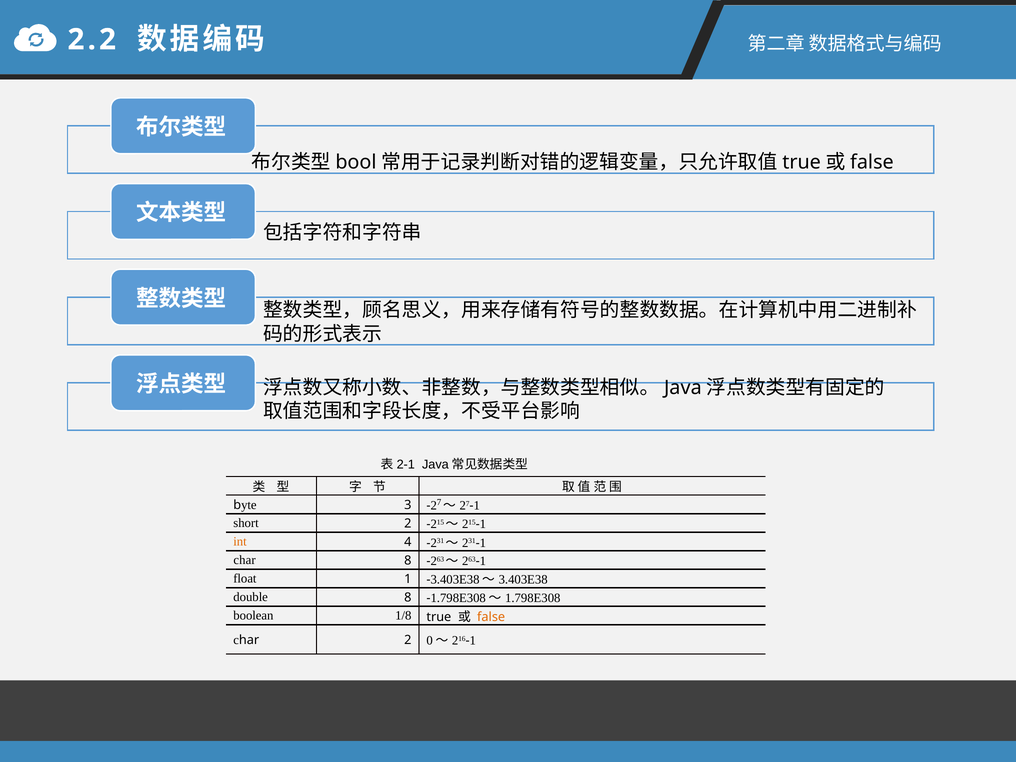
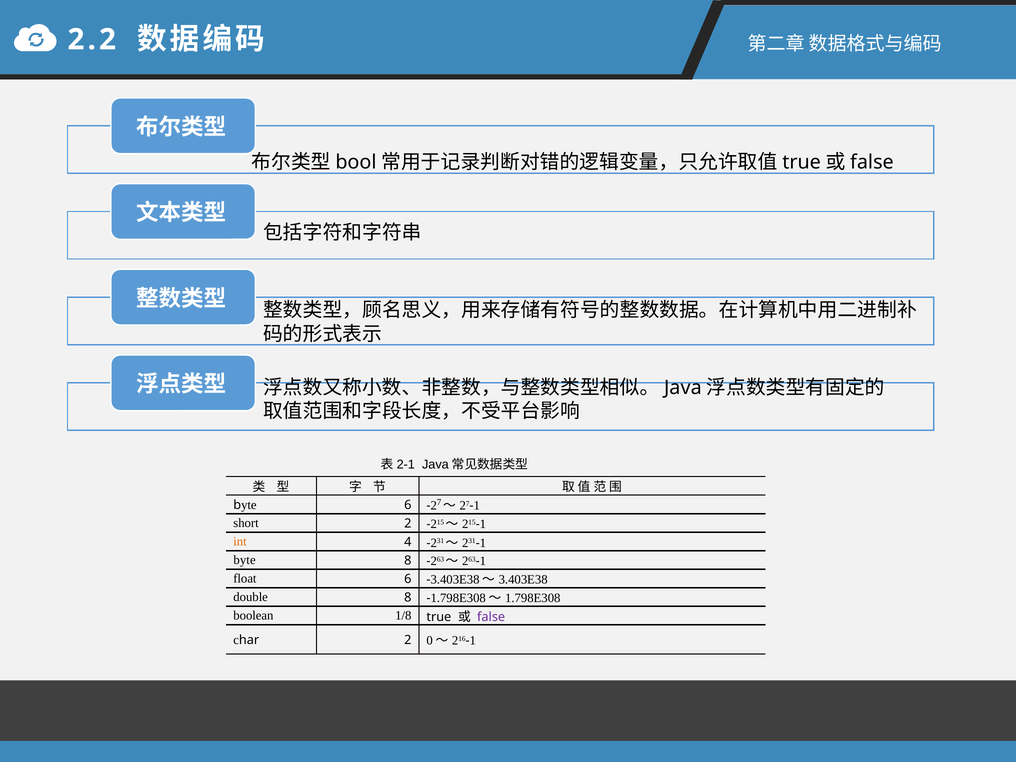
byte 3: 3 -> 6 (408, 505)
char: char -> byte (245, 560)
float 1: 1 -> 6 (408, 579)
false colour: orange -> purple (491, 617)
